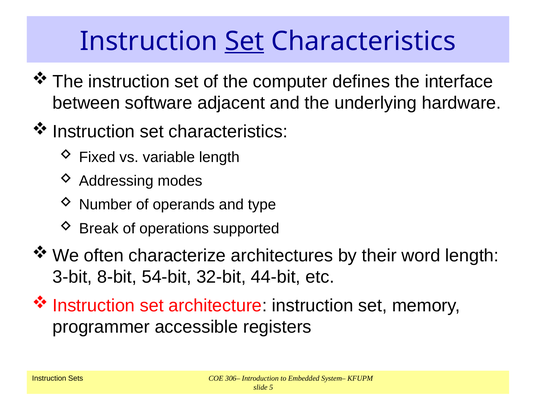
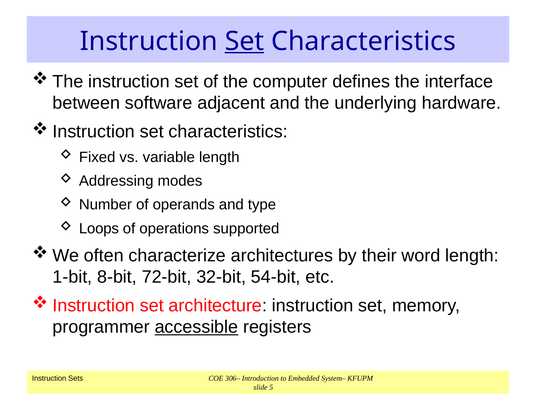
Break: Break -> Loops (99, 229)
3-bit: 3-bit -> 1-bit (72, 277)
54-bit: 54-bit -> 72-bit (167, 277)
44-bit: 44-bit -> 54-bit (276, 277)
accessible underline: none -> present (196, 327)
